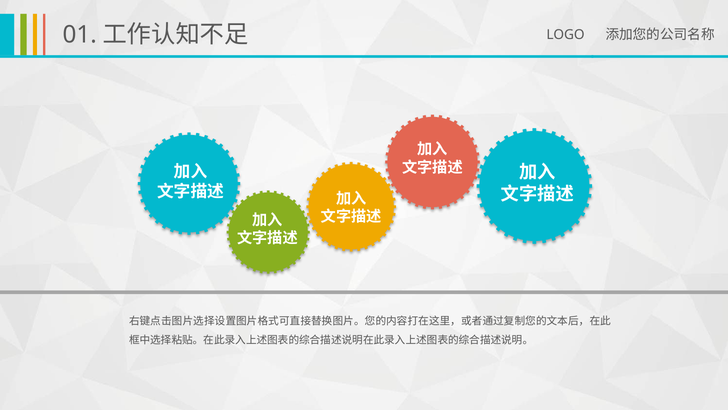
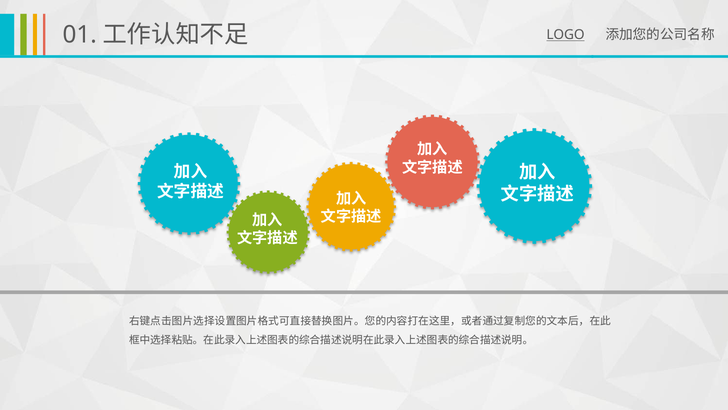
LOGO underline: none -> present (565, 35)
